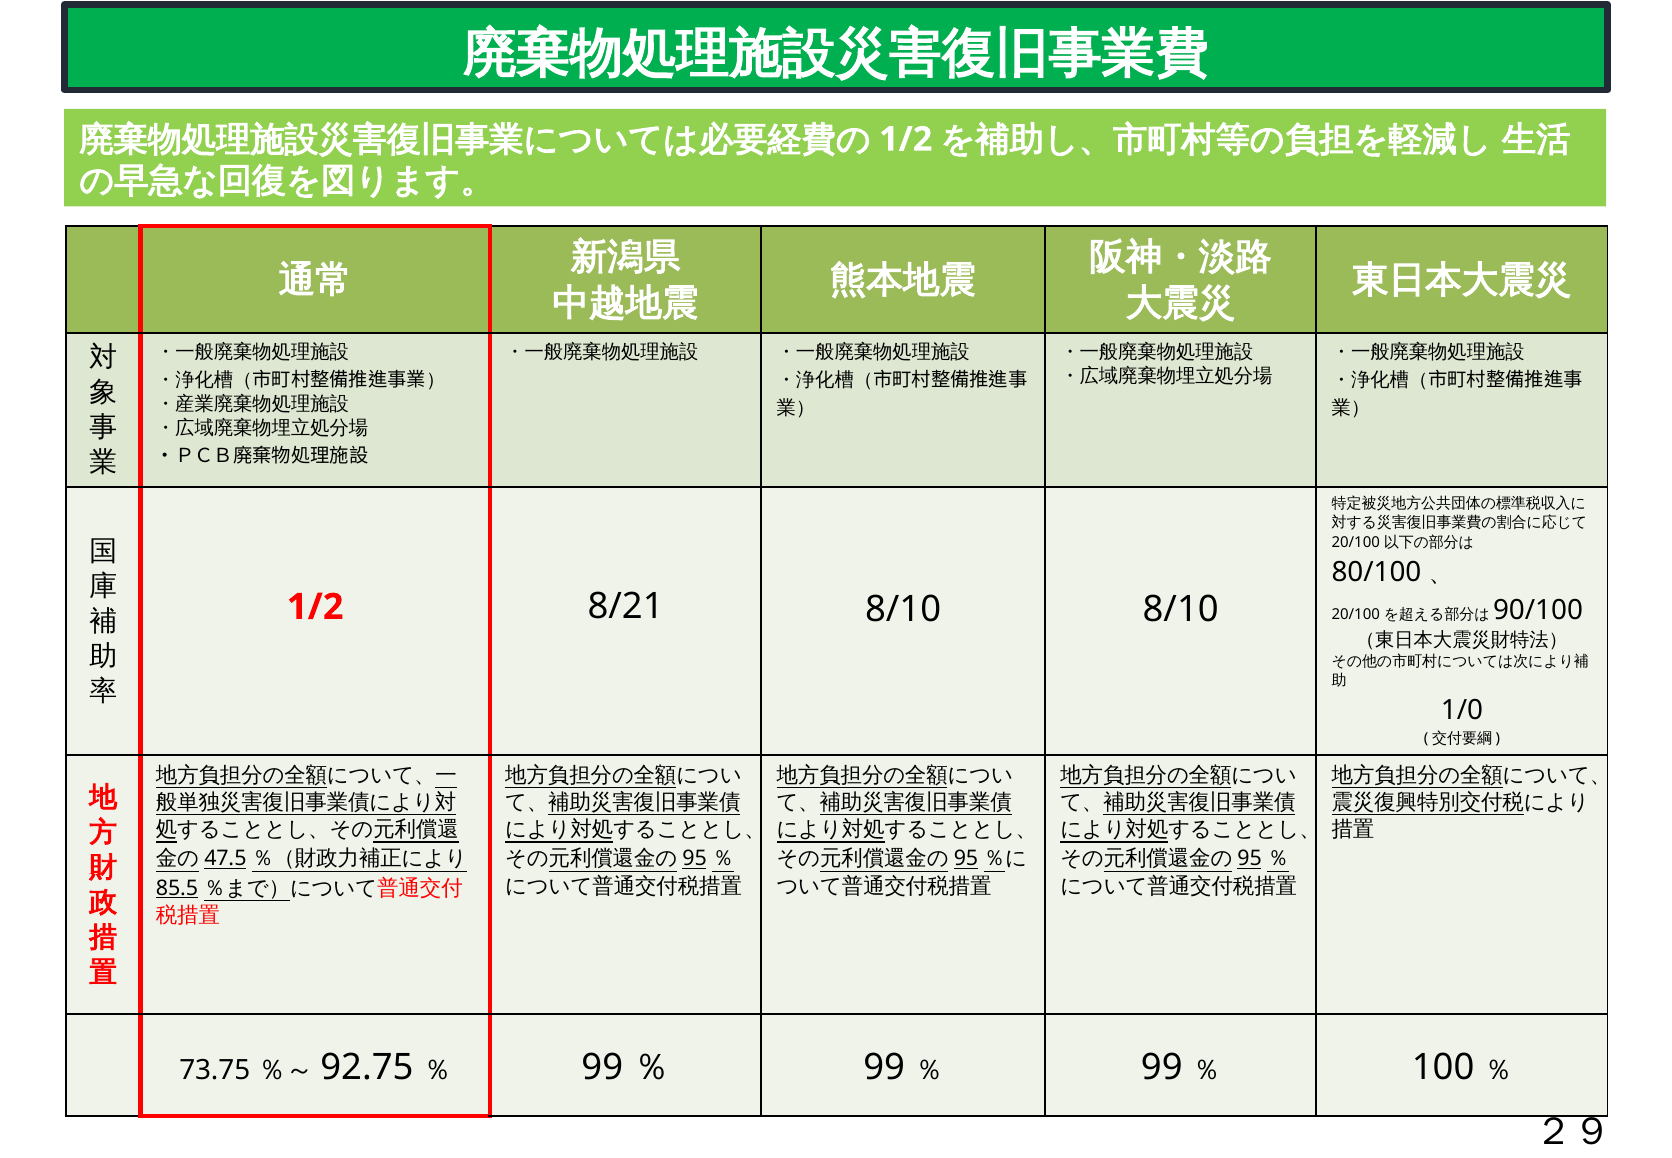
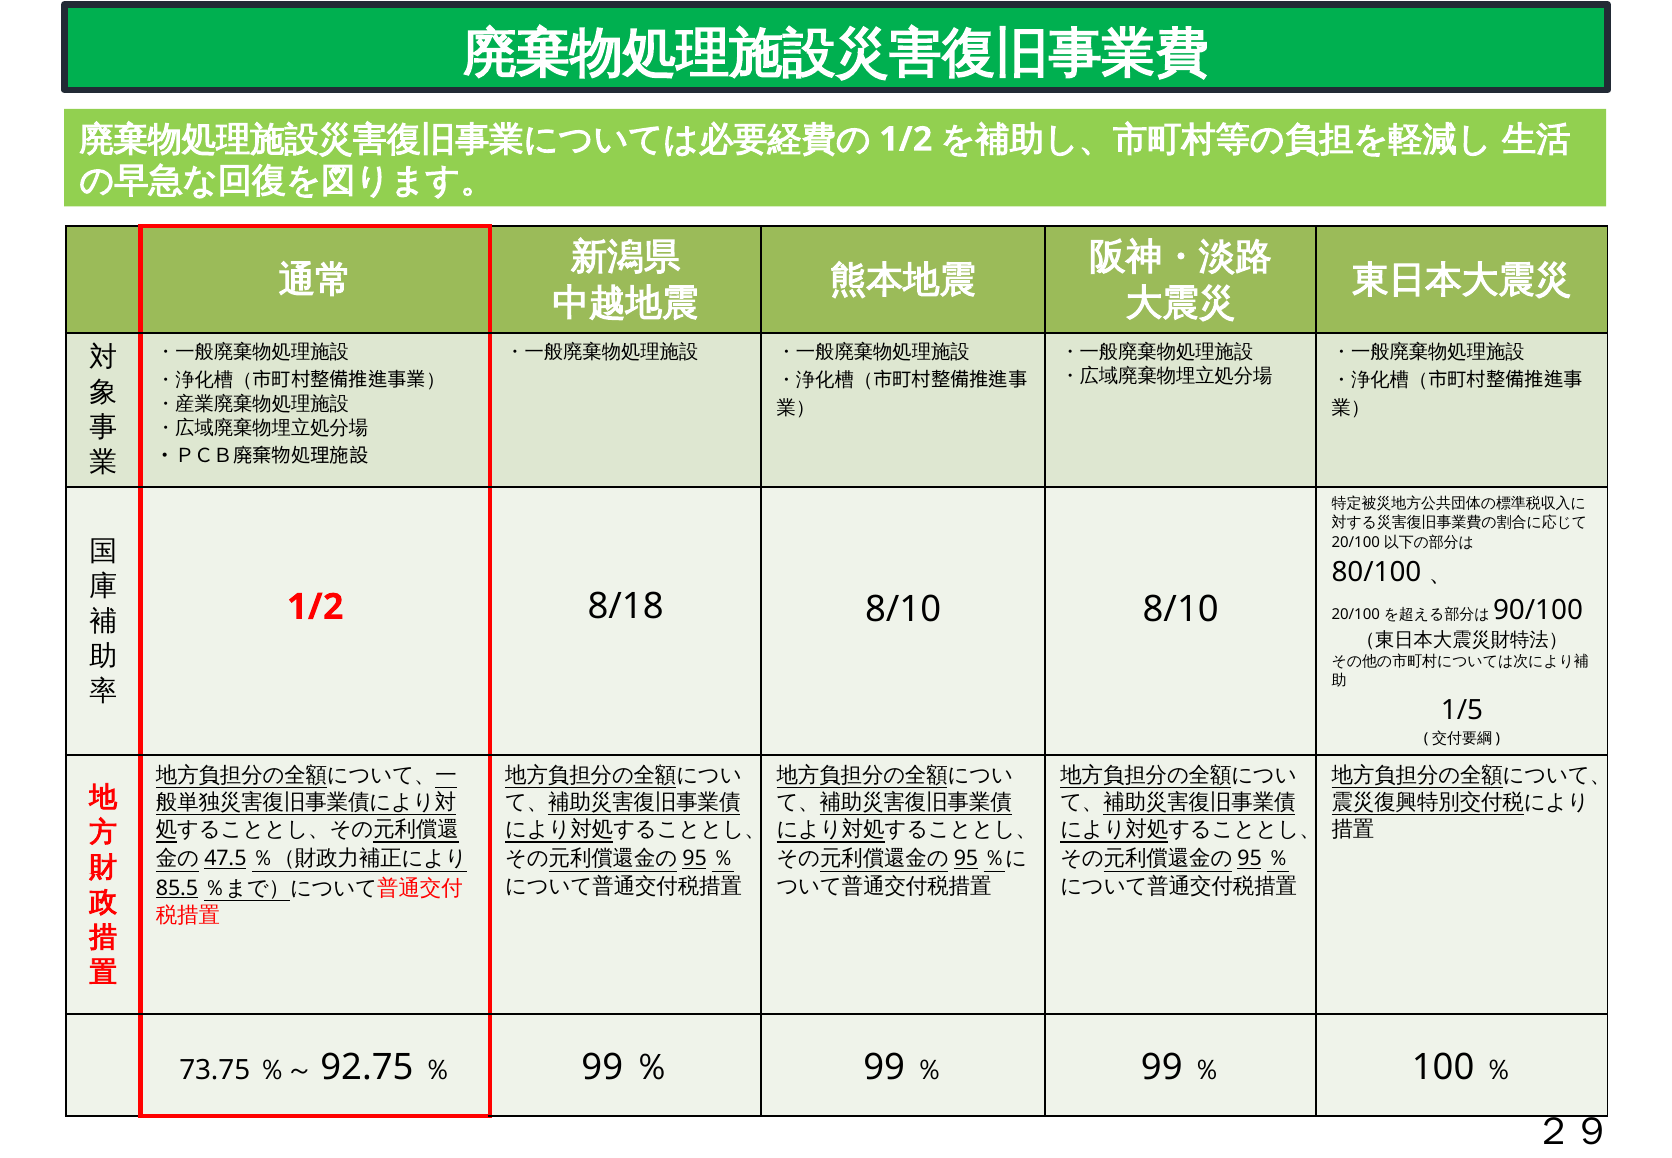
8/21: 8/21 -> 8/18 (626, 607)
1/0: 1/0 -> 1/5 (1462, 710)
